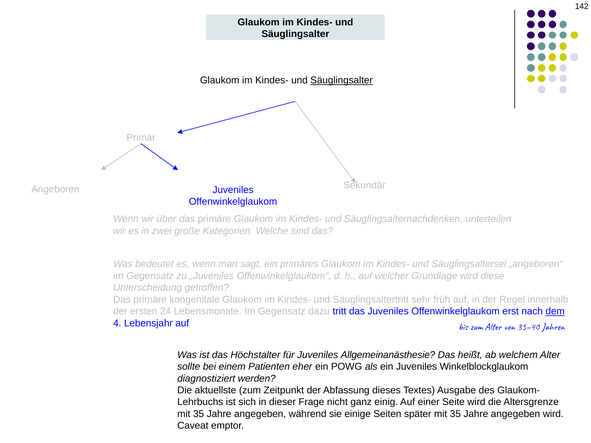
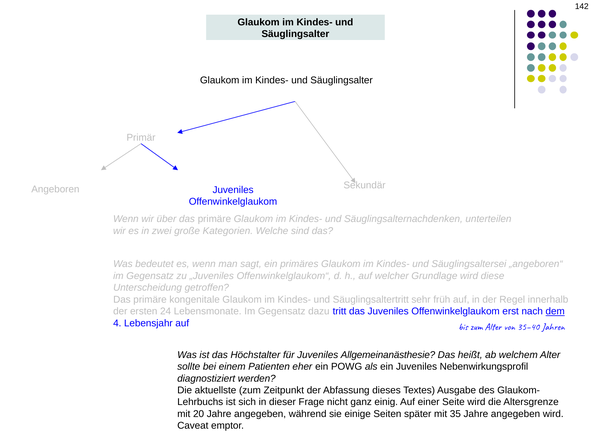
Säuglingsalter underline: present -> none (342, 80)
Winkelblockglaukom: Winkelblockglaukom -> Nebenwirkungsprofil (484, 367)
35: 35 -> 20 (199, 414)
